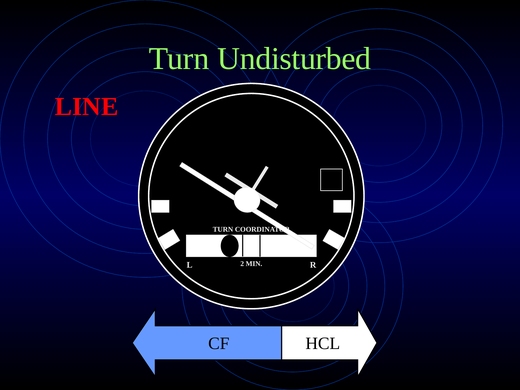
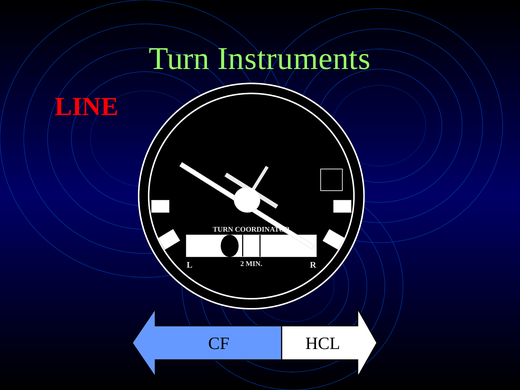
Undisturbed: Undisturbed -> Instruments (294, 59)
